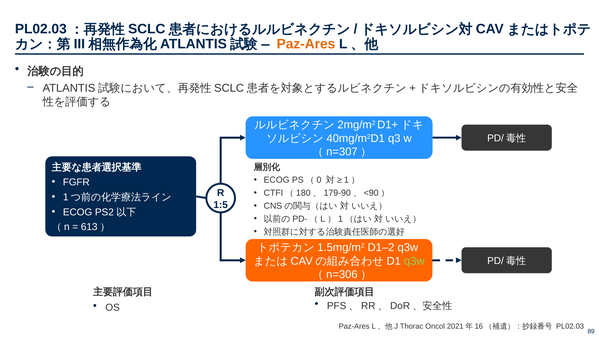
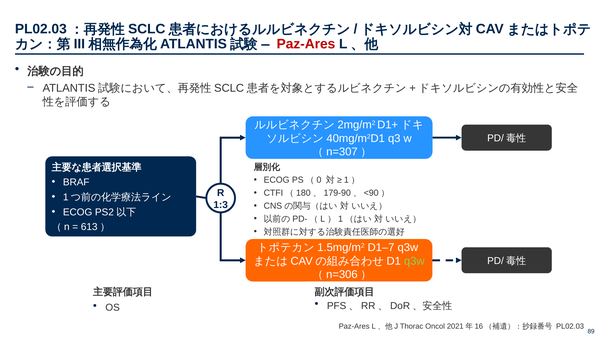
Paz-Ares colour: orange -> red (306, 44)
FGFR: FGFR -> BRAF (76, 182)
1:5: 1:5 -> 1:3 (221, 205)
D1–2: D1–2 -> D1–7 (381, 247)
